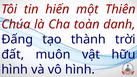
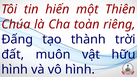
danh: danh -> riêng (119, 24)
